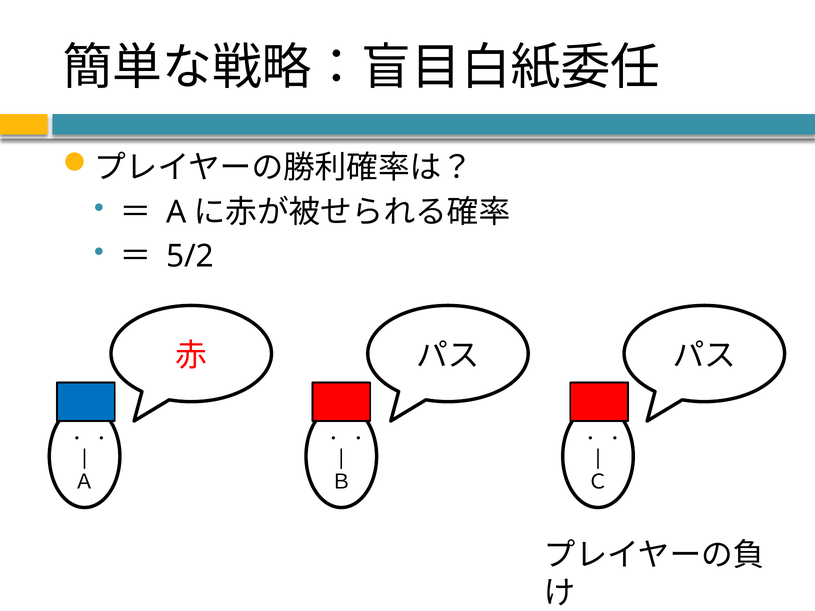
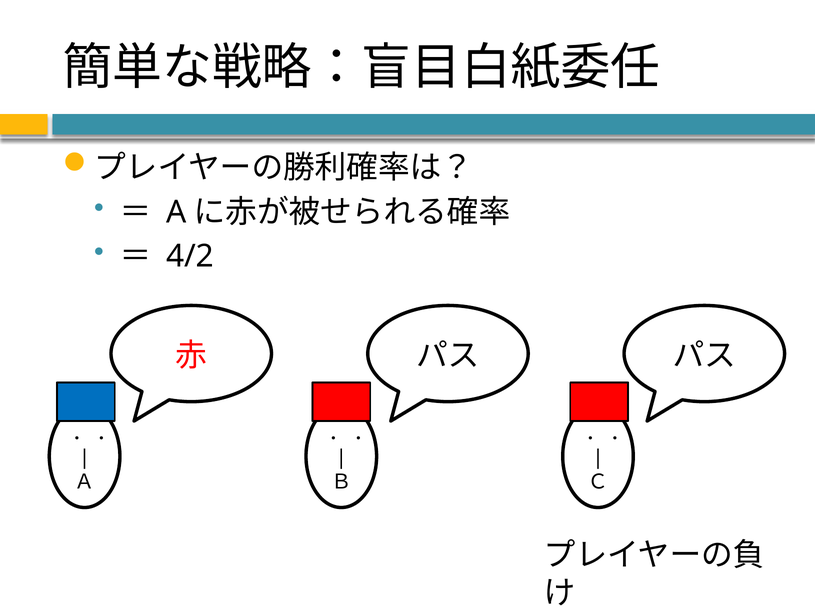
5/2: 5/2 -> 4/2 (190, 256)
